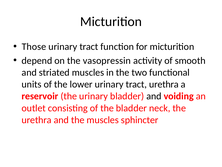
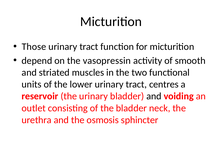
tract urethra: urethra -> centres (164, 84)
the muscles: muscles -> osmosis (103, 120)
